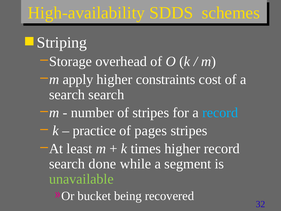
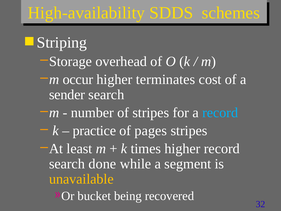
apply: apply -> occur (78, 79)
constraints: constraints -> terminates (166, 79)
search: search -> sender (67, 94)
unavailable colour: light green -> yellow (81, 179)
